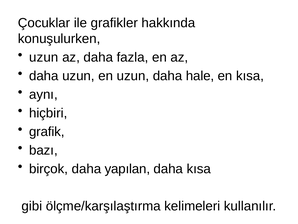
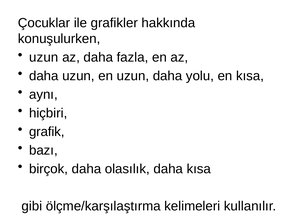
hale: hale -> yolu (200, 76)
yapılan: yapılan -> olasılık (127, 169)
